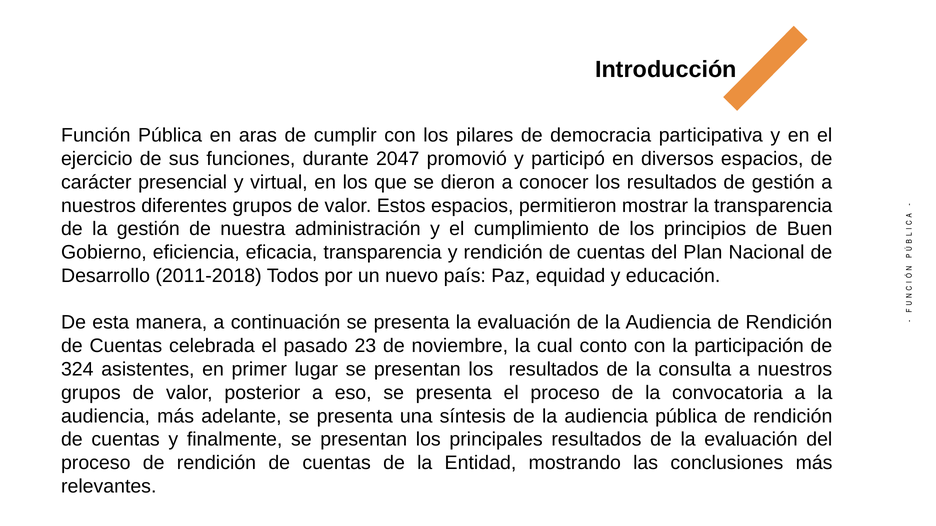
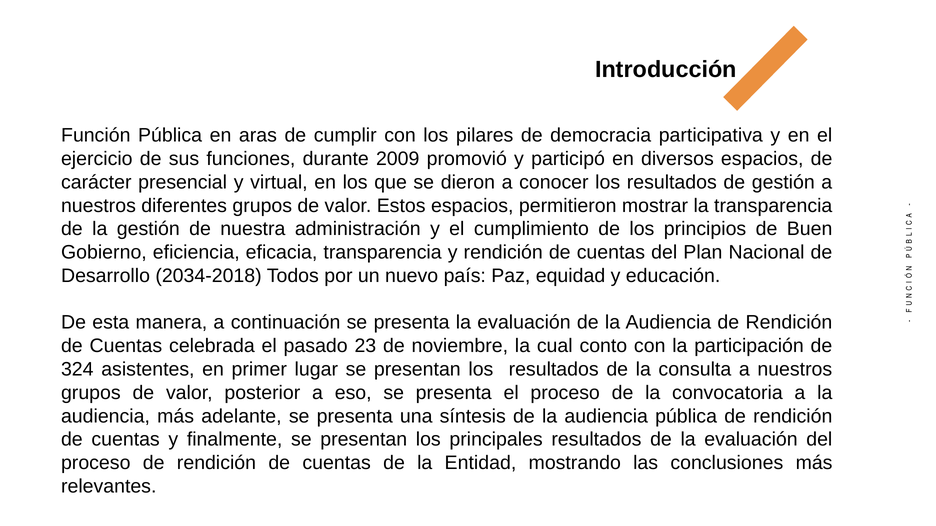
2047: 2047 -> 2009 (398, 159)
2011-2018: 2011-2018 -> 2034-2018 (209, 276)
